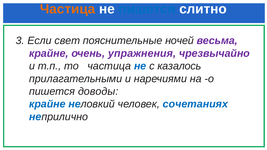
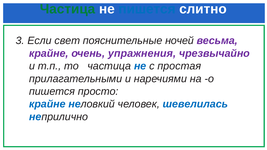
Частица colour: orange -> green (68, 9)
казалось: казалось -> простая (179, 66)
доводы: доводы -> просто (98, 92)
сочетаниях: сочетаниях -> шевелилась (195, 104)
